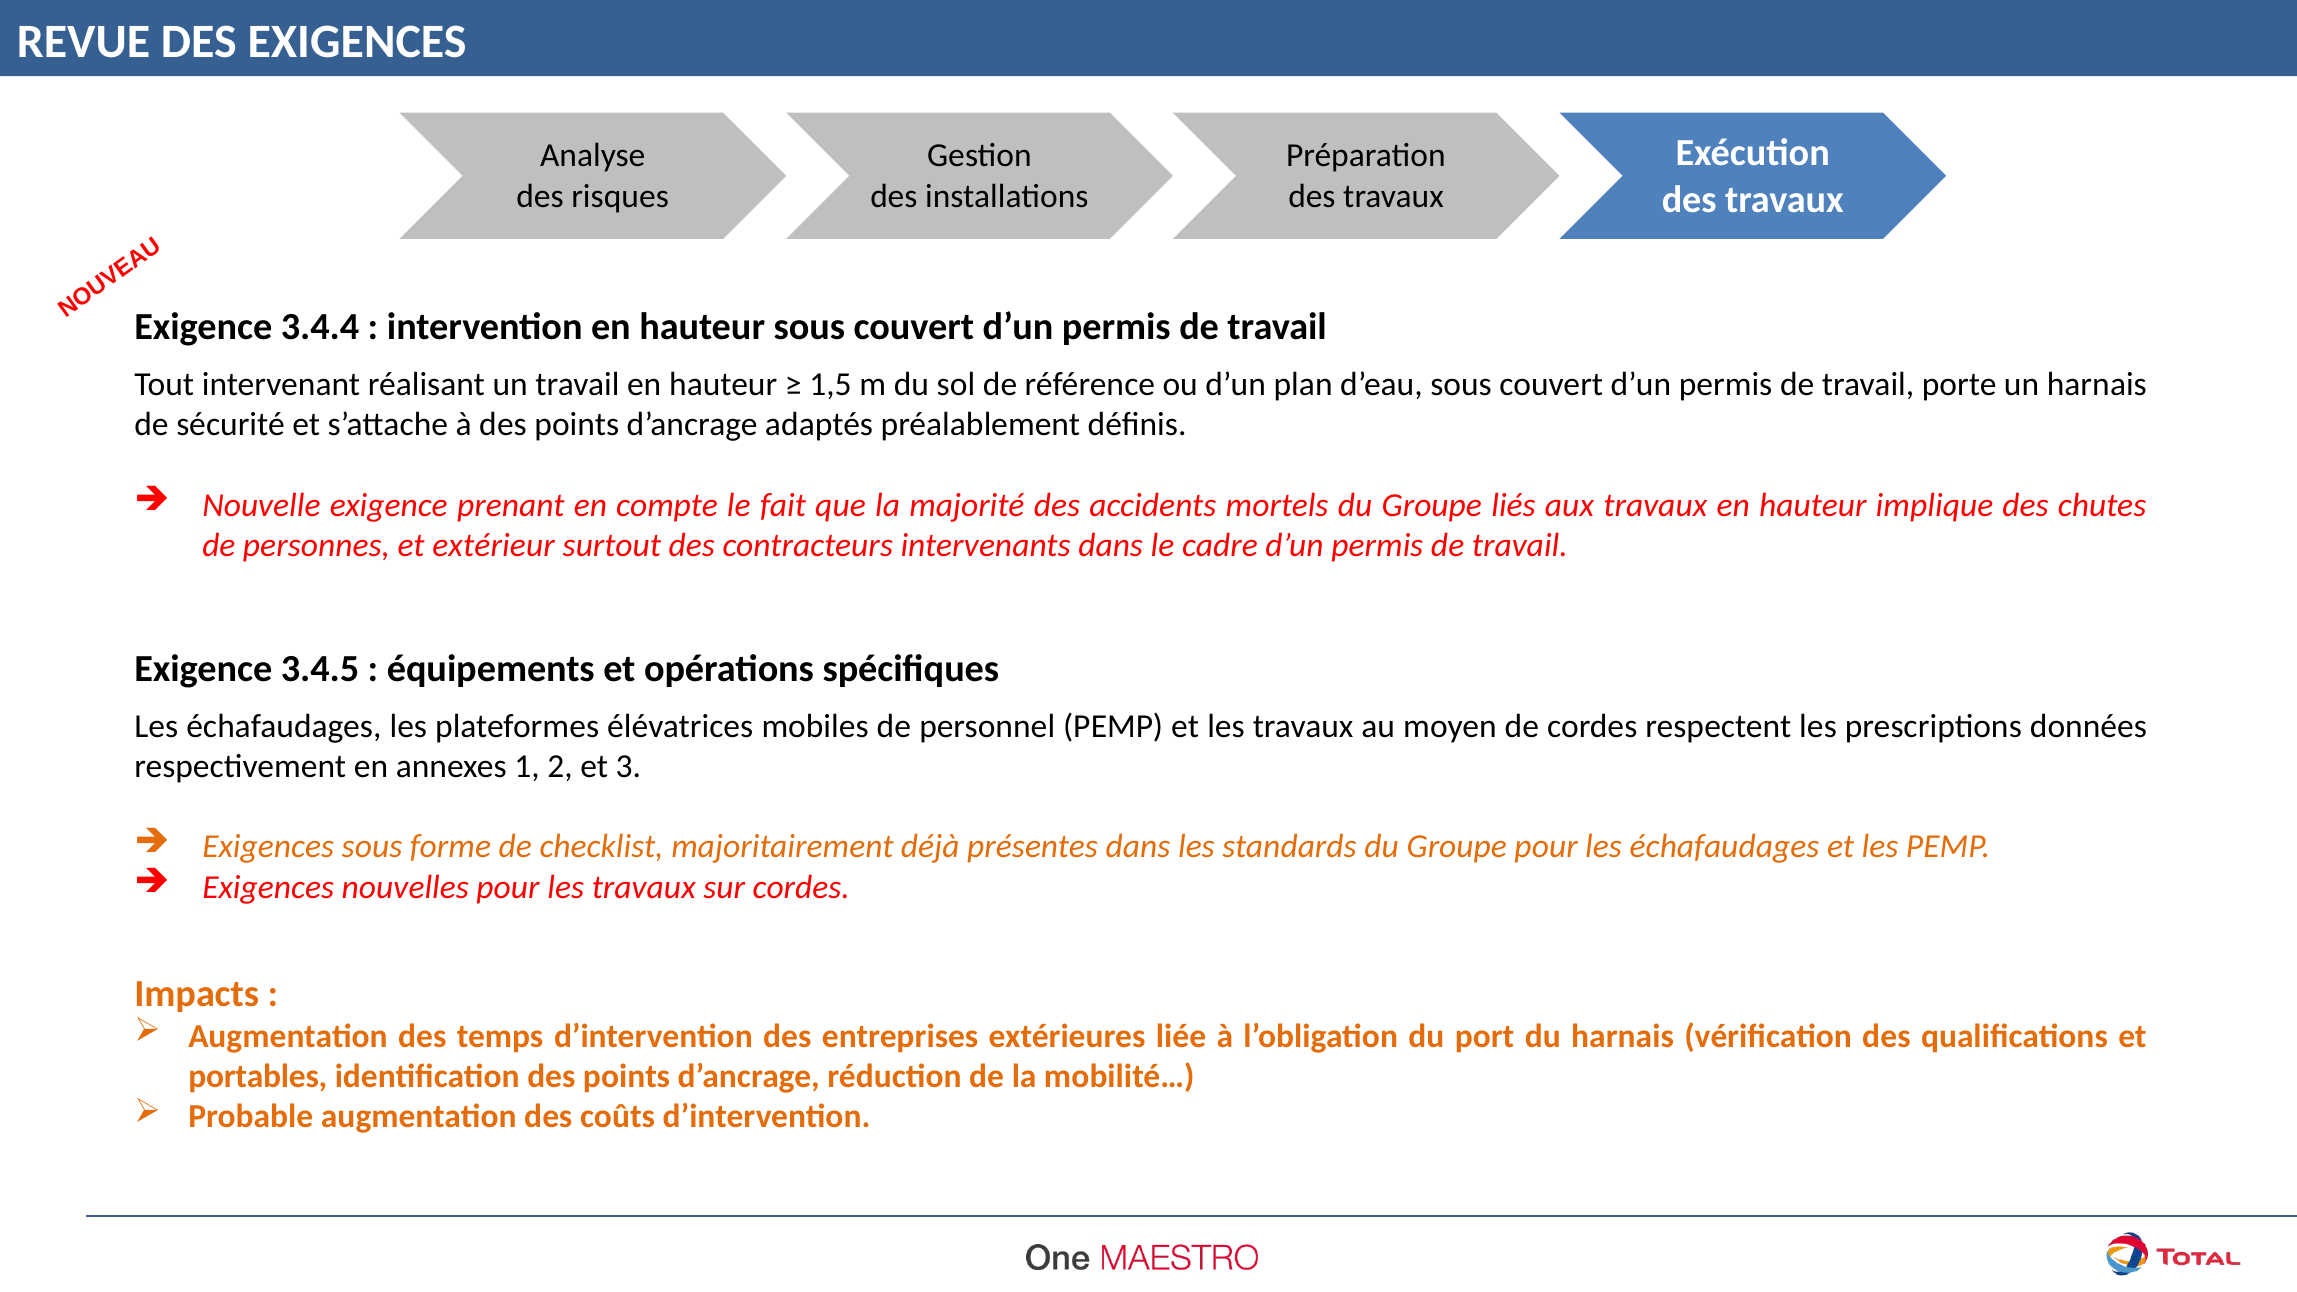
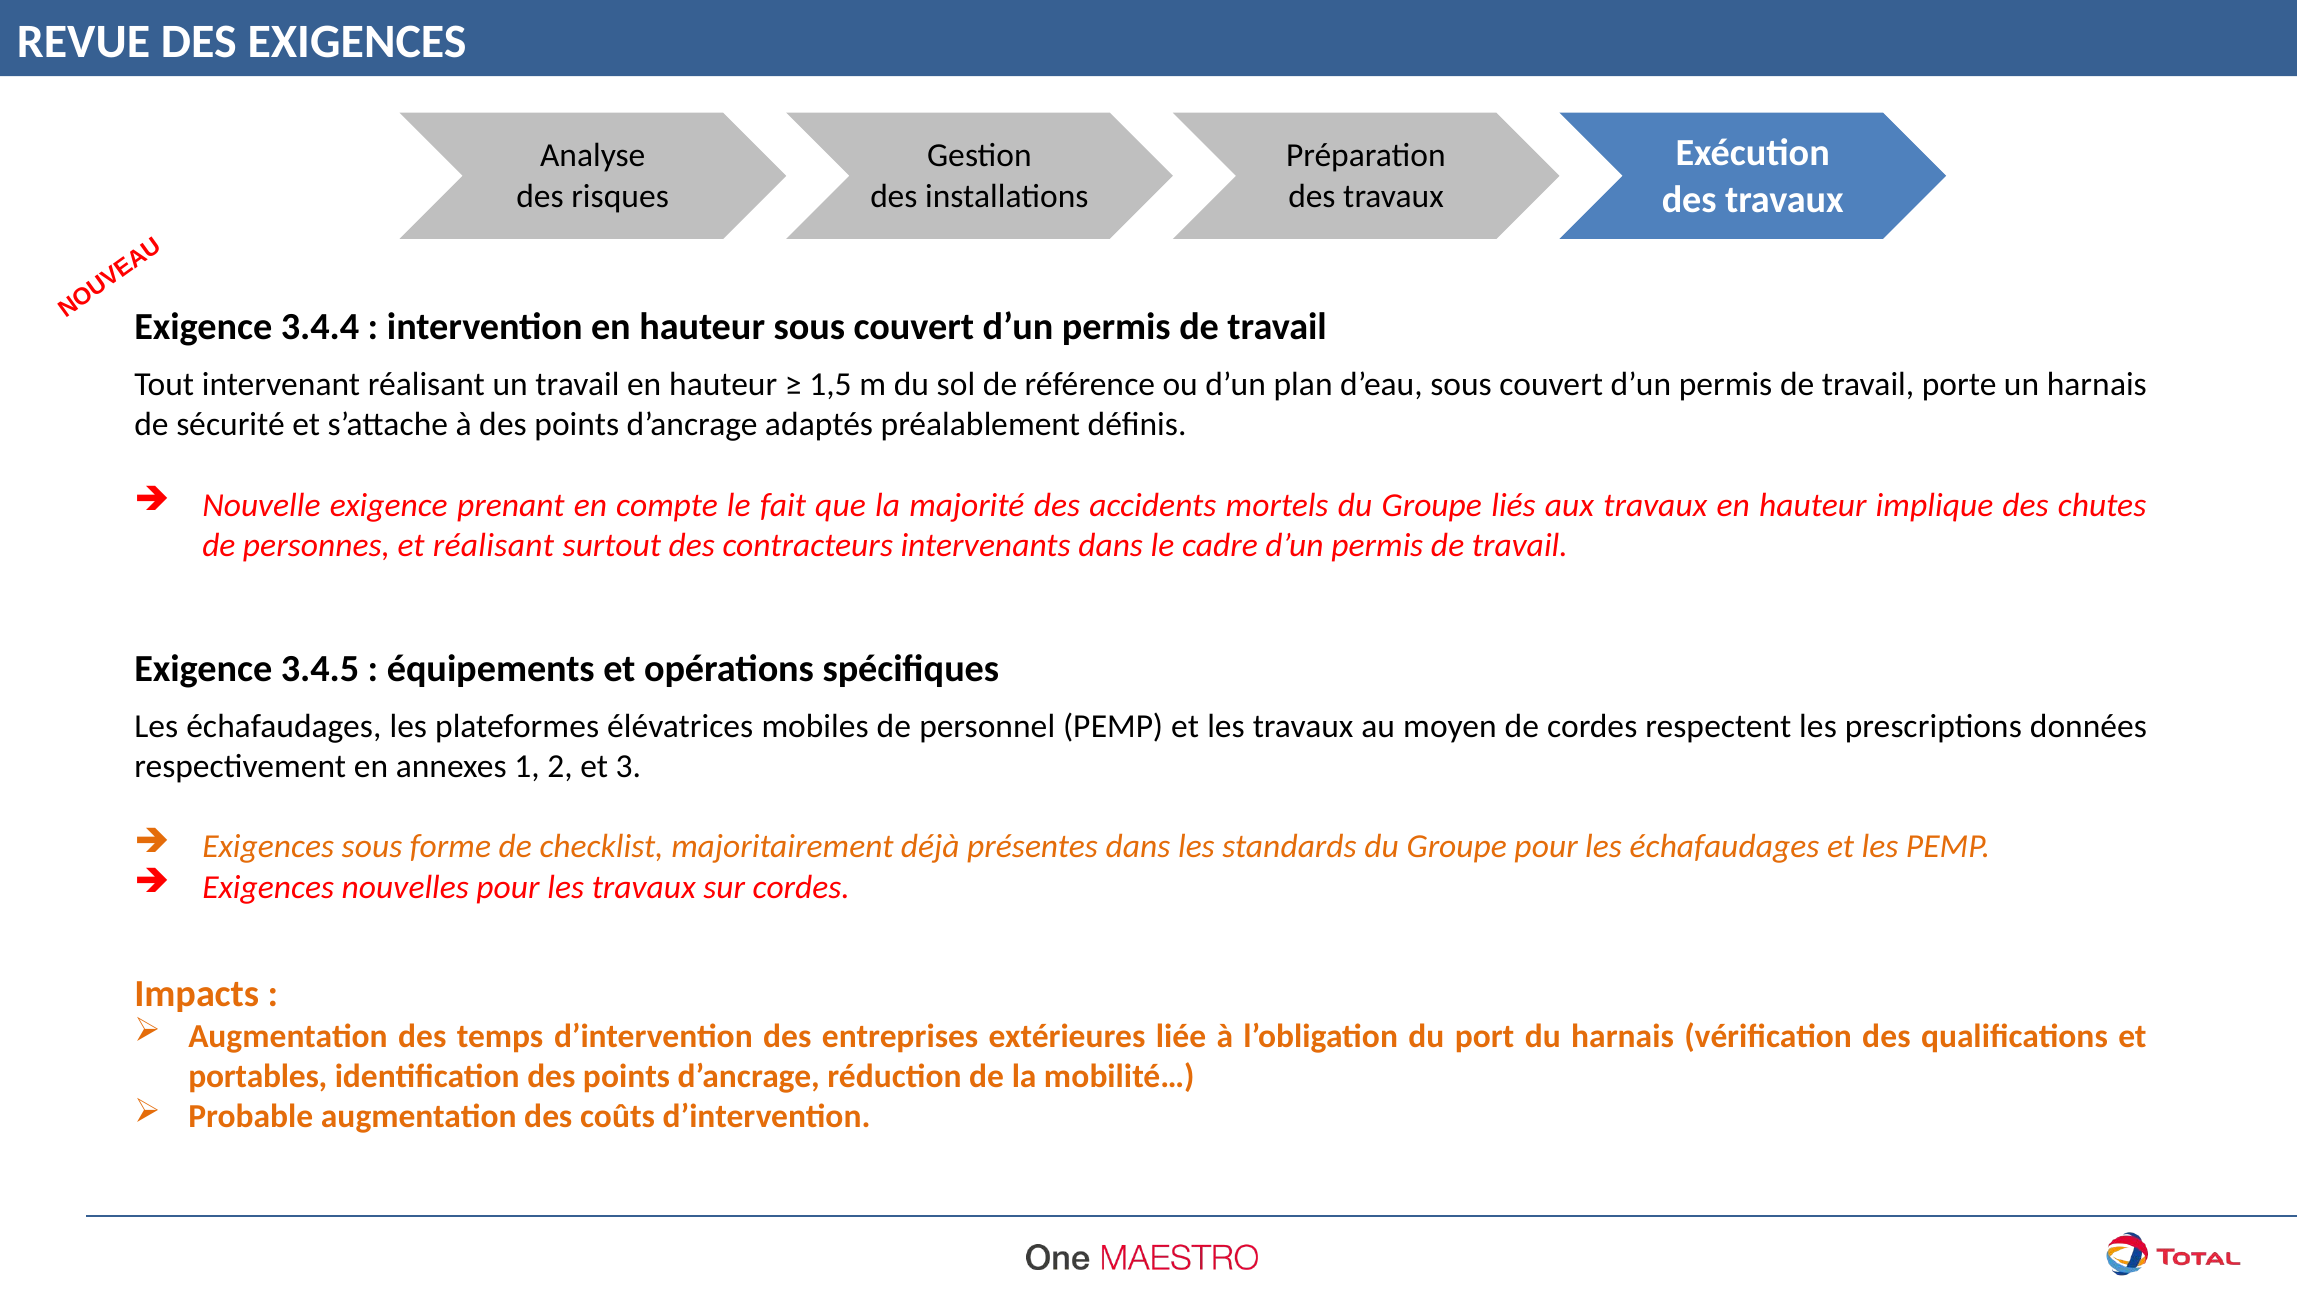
et extérieur: extérieur -> réalisant (493, 545)
